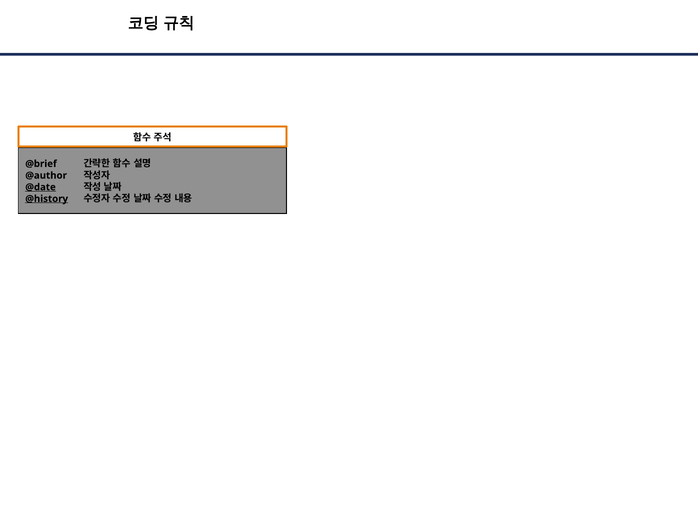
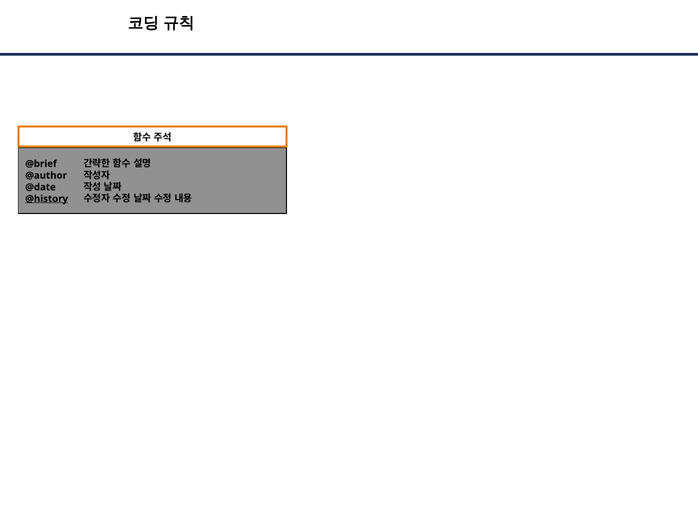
@date underline: present -> none (41, 187)
